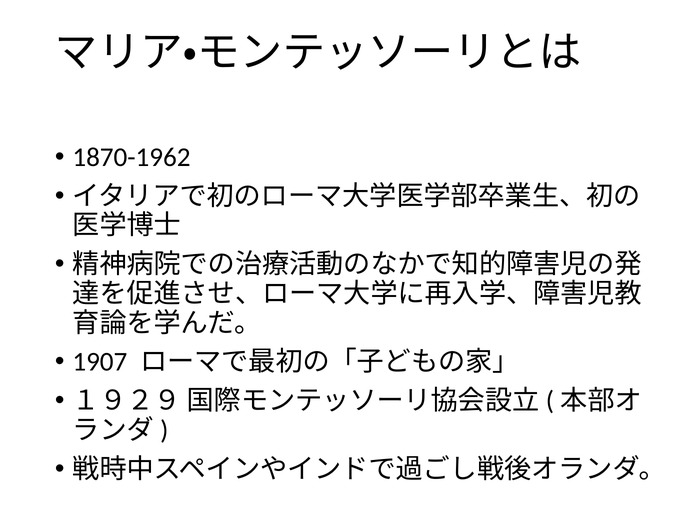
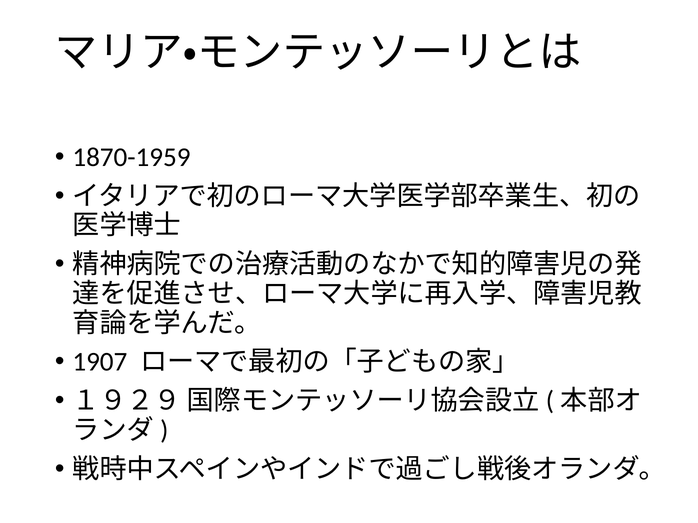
1870-1962: 1870-1962 -> 1870-1959 (131, 157)
